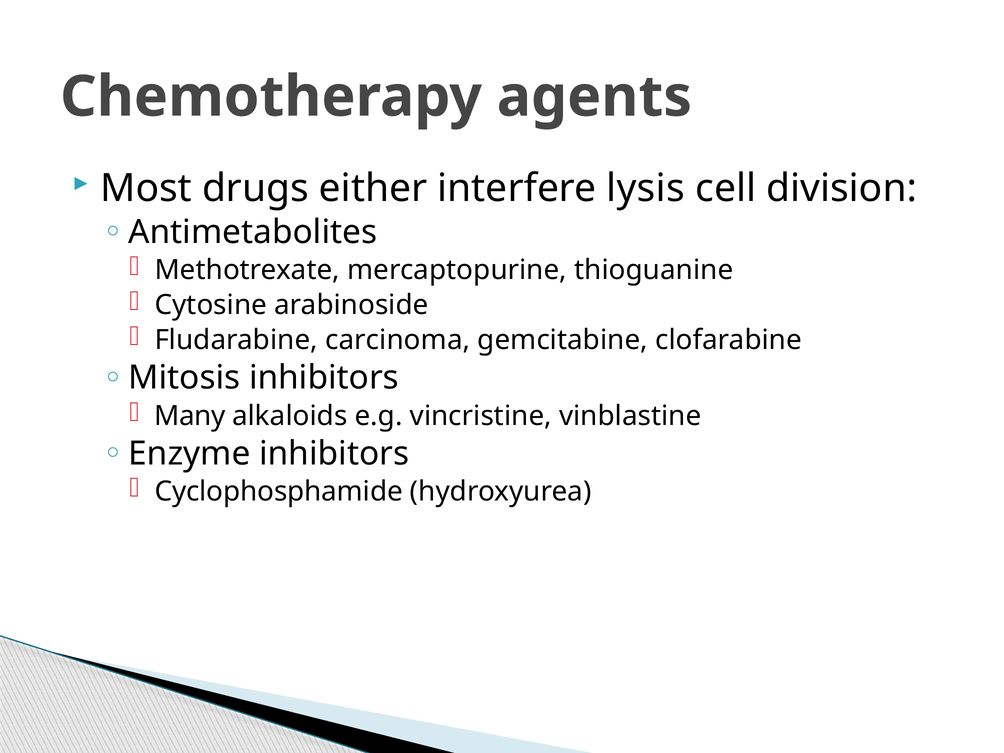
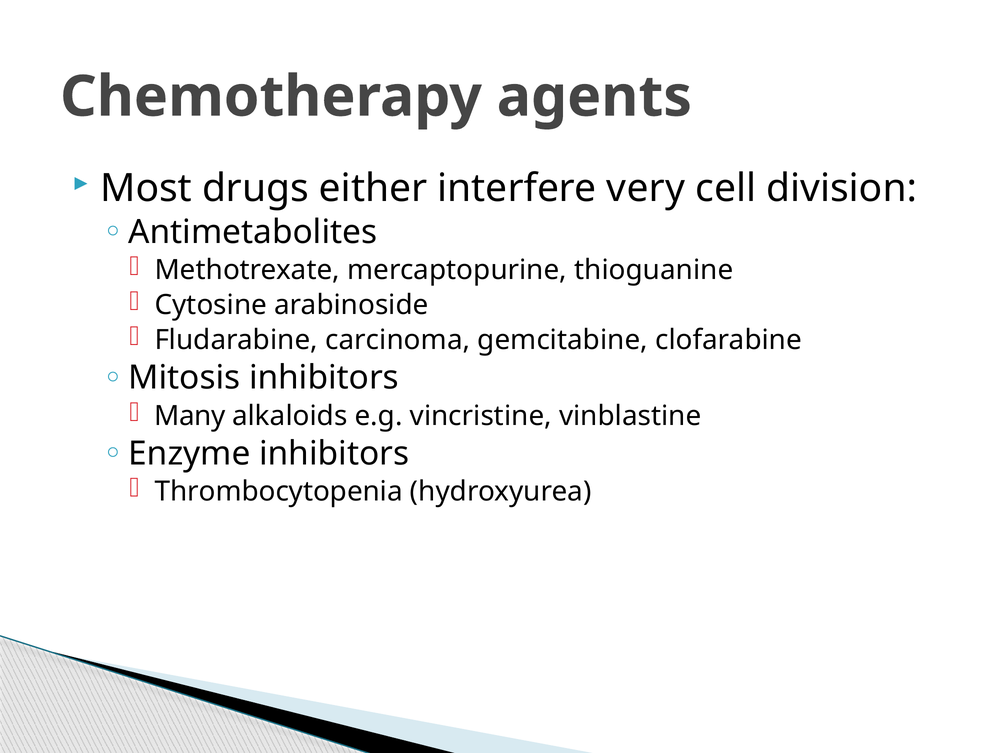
lysis: lysis -> very (646, 189)
Cyclophosphamide: Cyclophosphamide -> Thrombocytopenia (279, 492)
